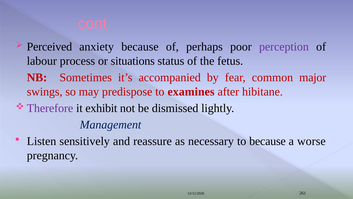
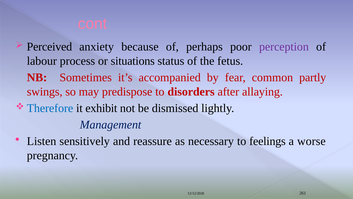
major: major -> partly (313, 77)
examines: examines -> disorders (191, 91)
hibitane: hibitane -> allaying (262, 91)
Therefore colour: purple -> blue (50, 108)
to because: because -> feelings (267, 141)
